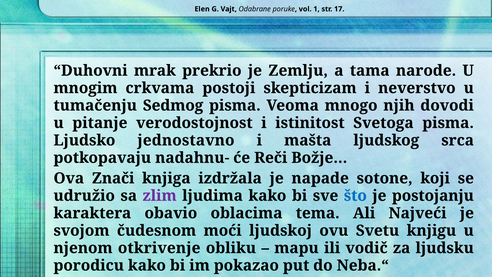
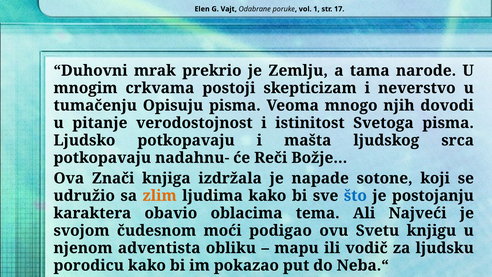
Sedmog: Sedmog -> Opisuju (173, 105)
Ljudsko jednostavno: jednostavno -> potkopavaju (186, 140)
zlim colour: purple -> orange (160, 196)
ljudskoj: ljudskoj -> podigao (280, 230)
otkrivenje: otkrivenje -> adventista (159, 248)
